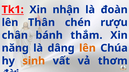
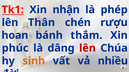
đoàn: đoàn -> phép (114, 10)
chân: chân -> hoan (15, 36)
năng: năng -> phúc (15, 48)
lên colour: orange -> red (87, 48)
thơm: thơm -> nhiều (113, 61)
